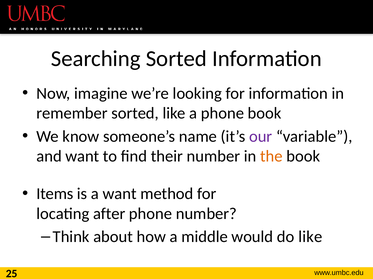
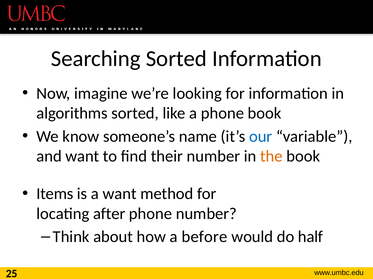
remember: remember -> algorithms (72, 113)
our colour: purple -> blue (261, 137)
middle: middle -> before (204, 237)
do like: like -> half (310, 237)
